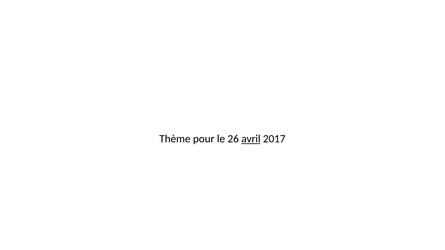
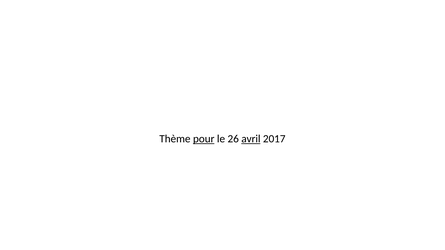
pour underline: none -> present (204, 139)
